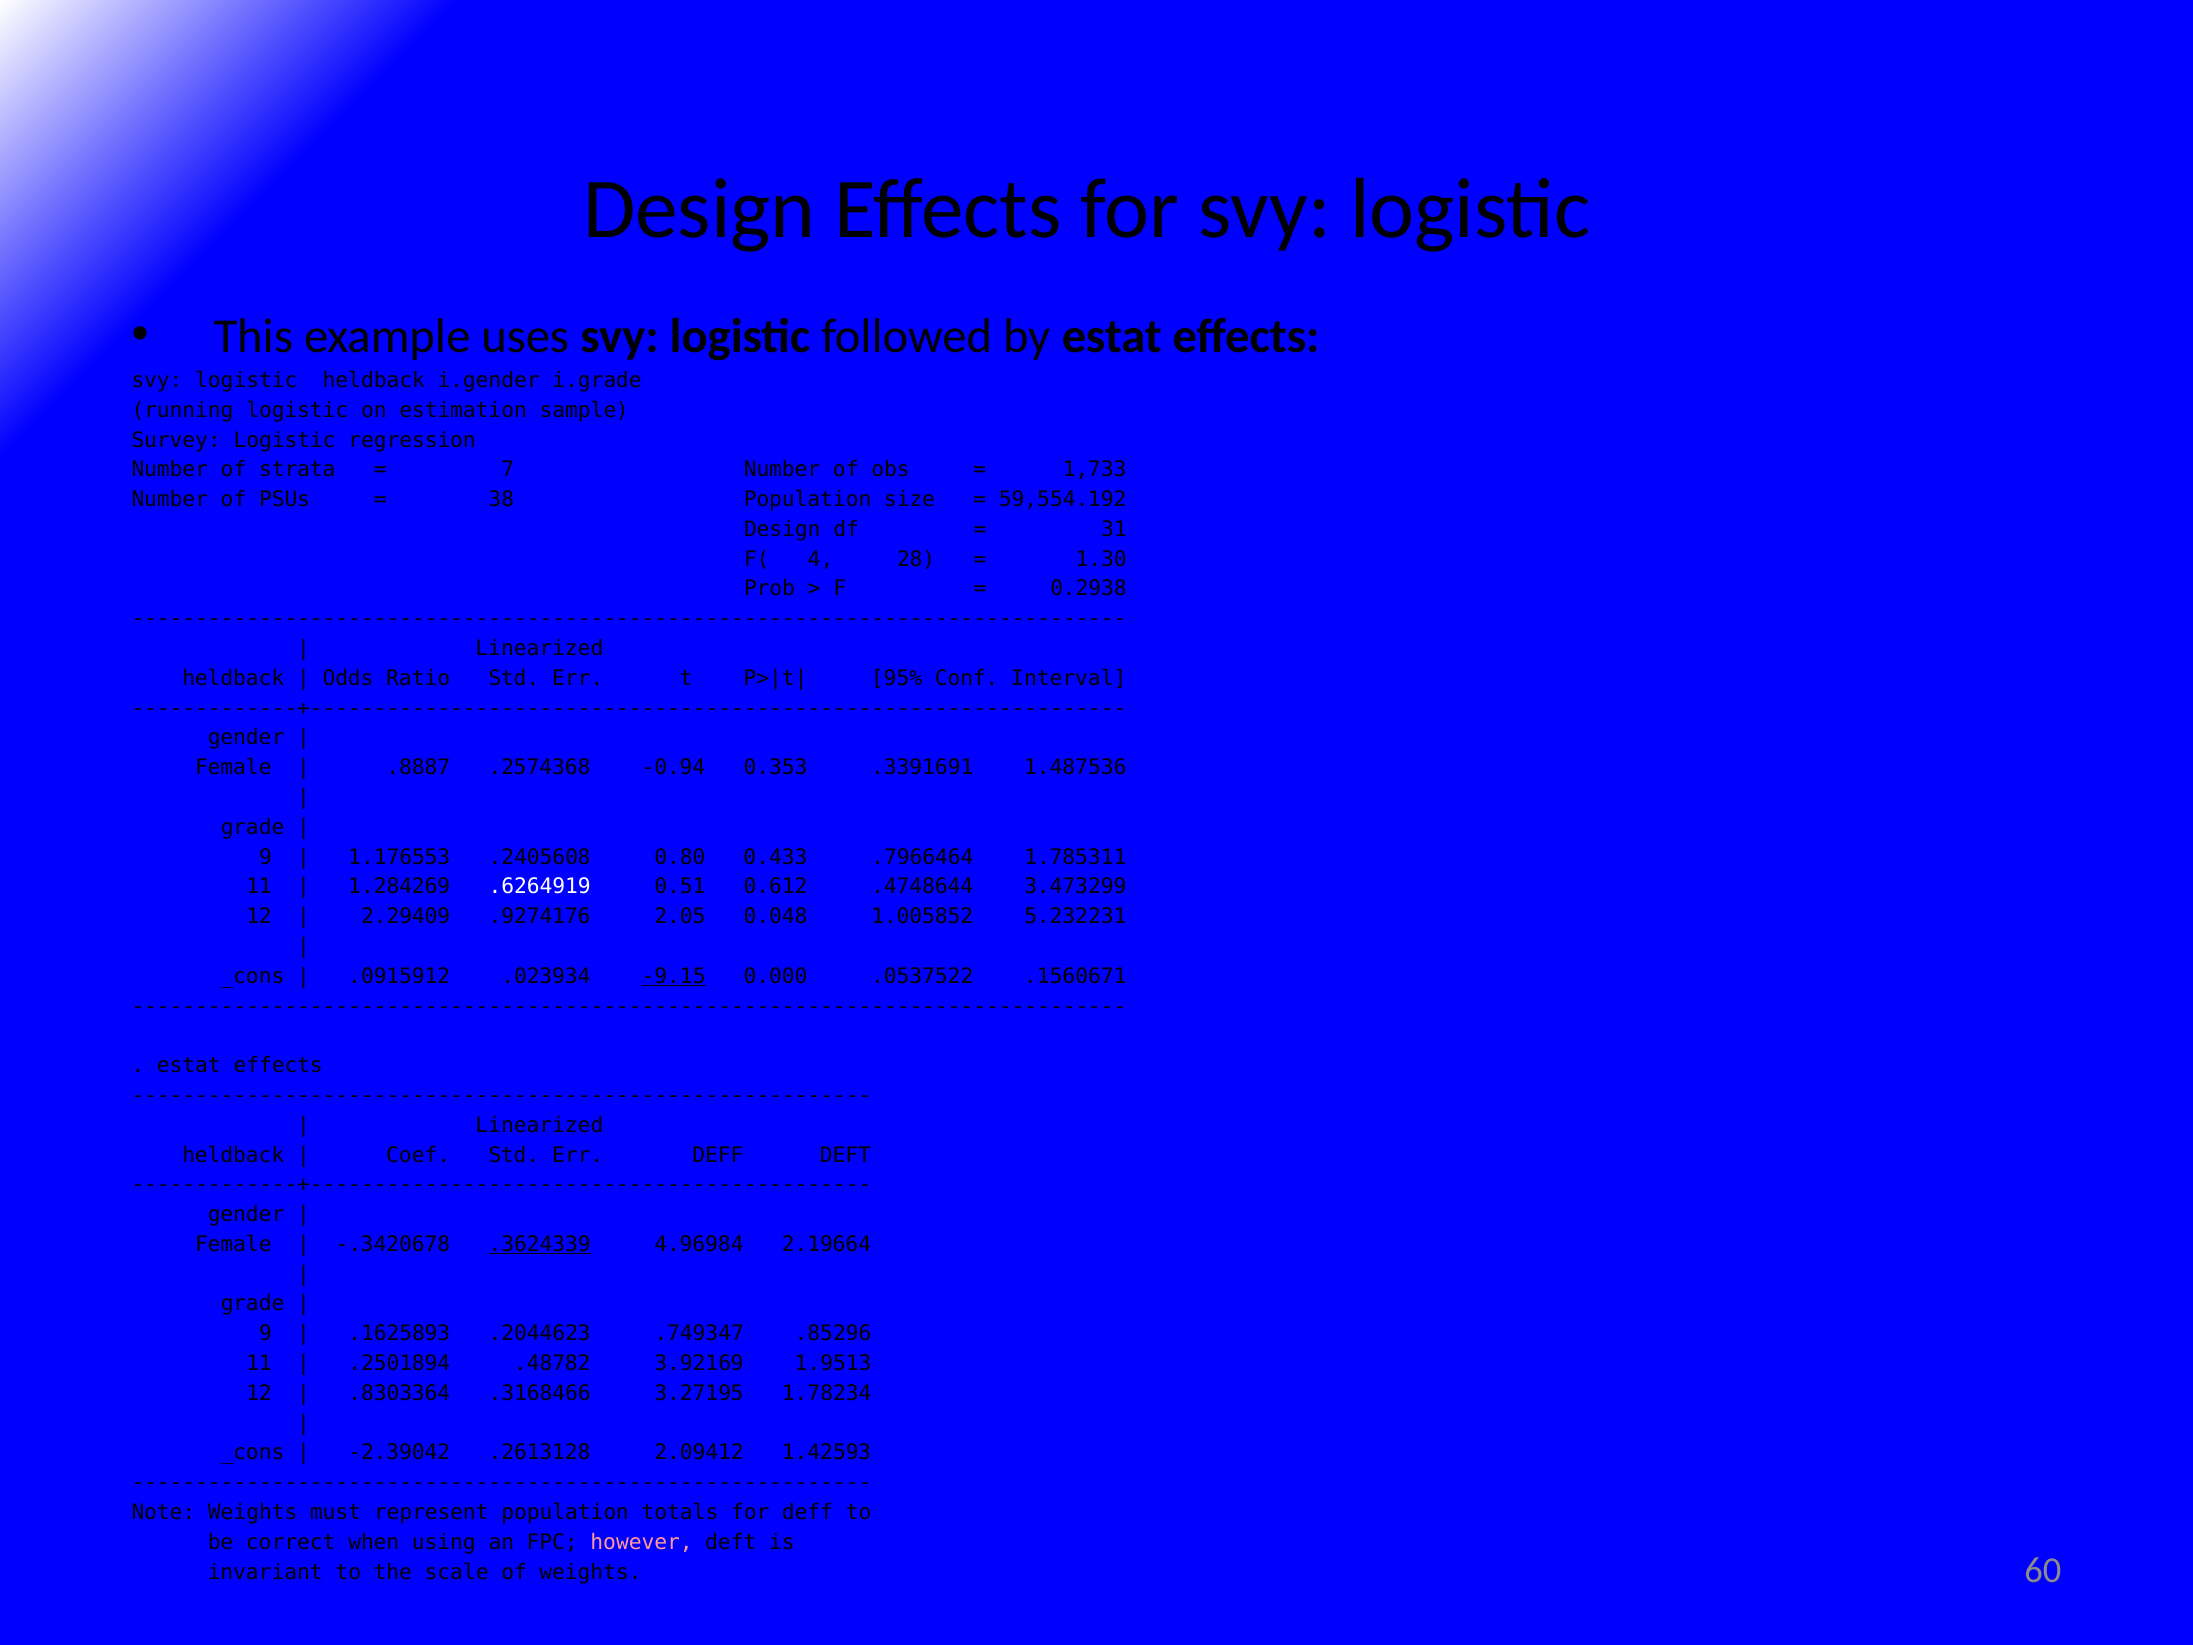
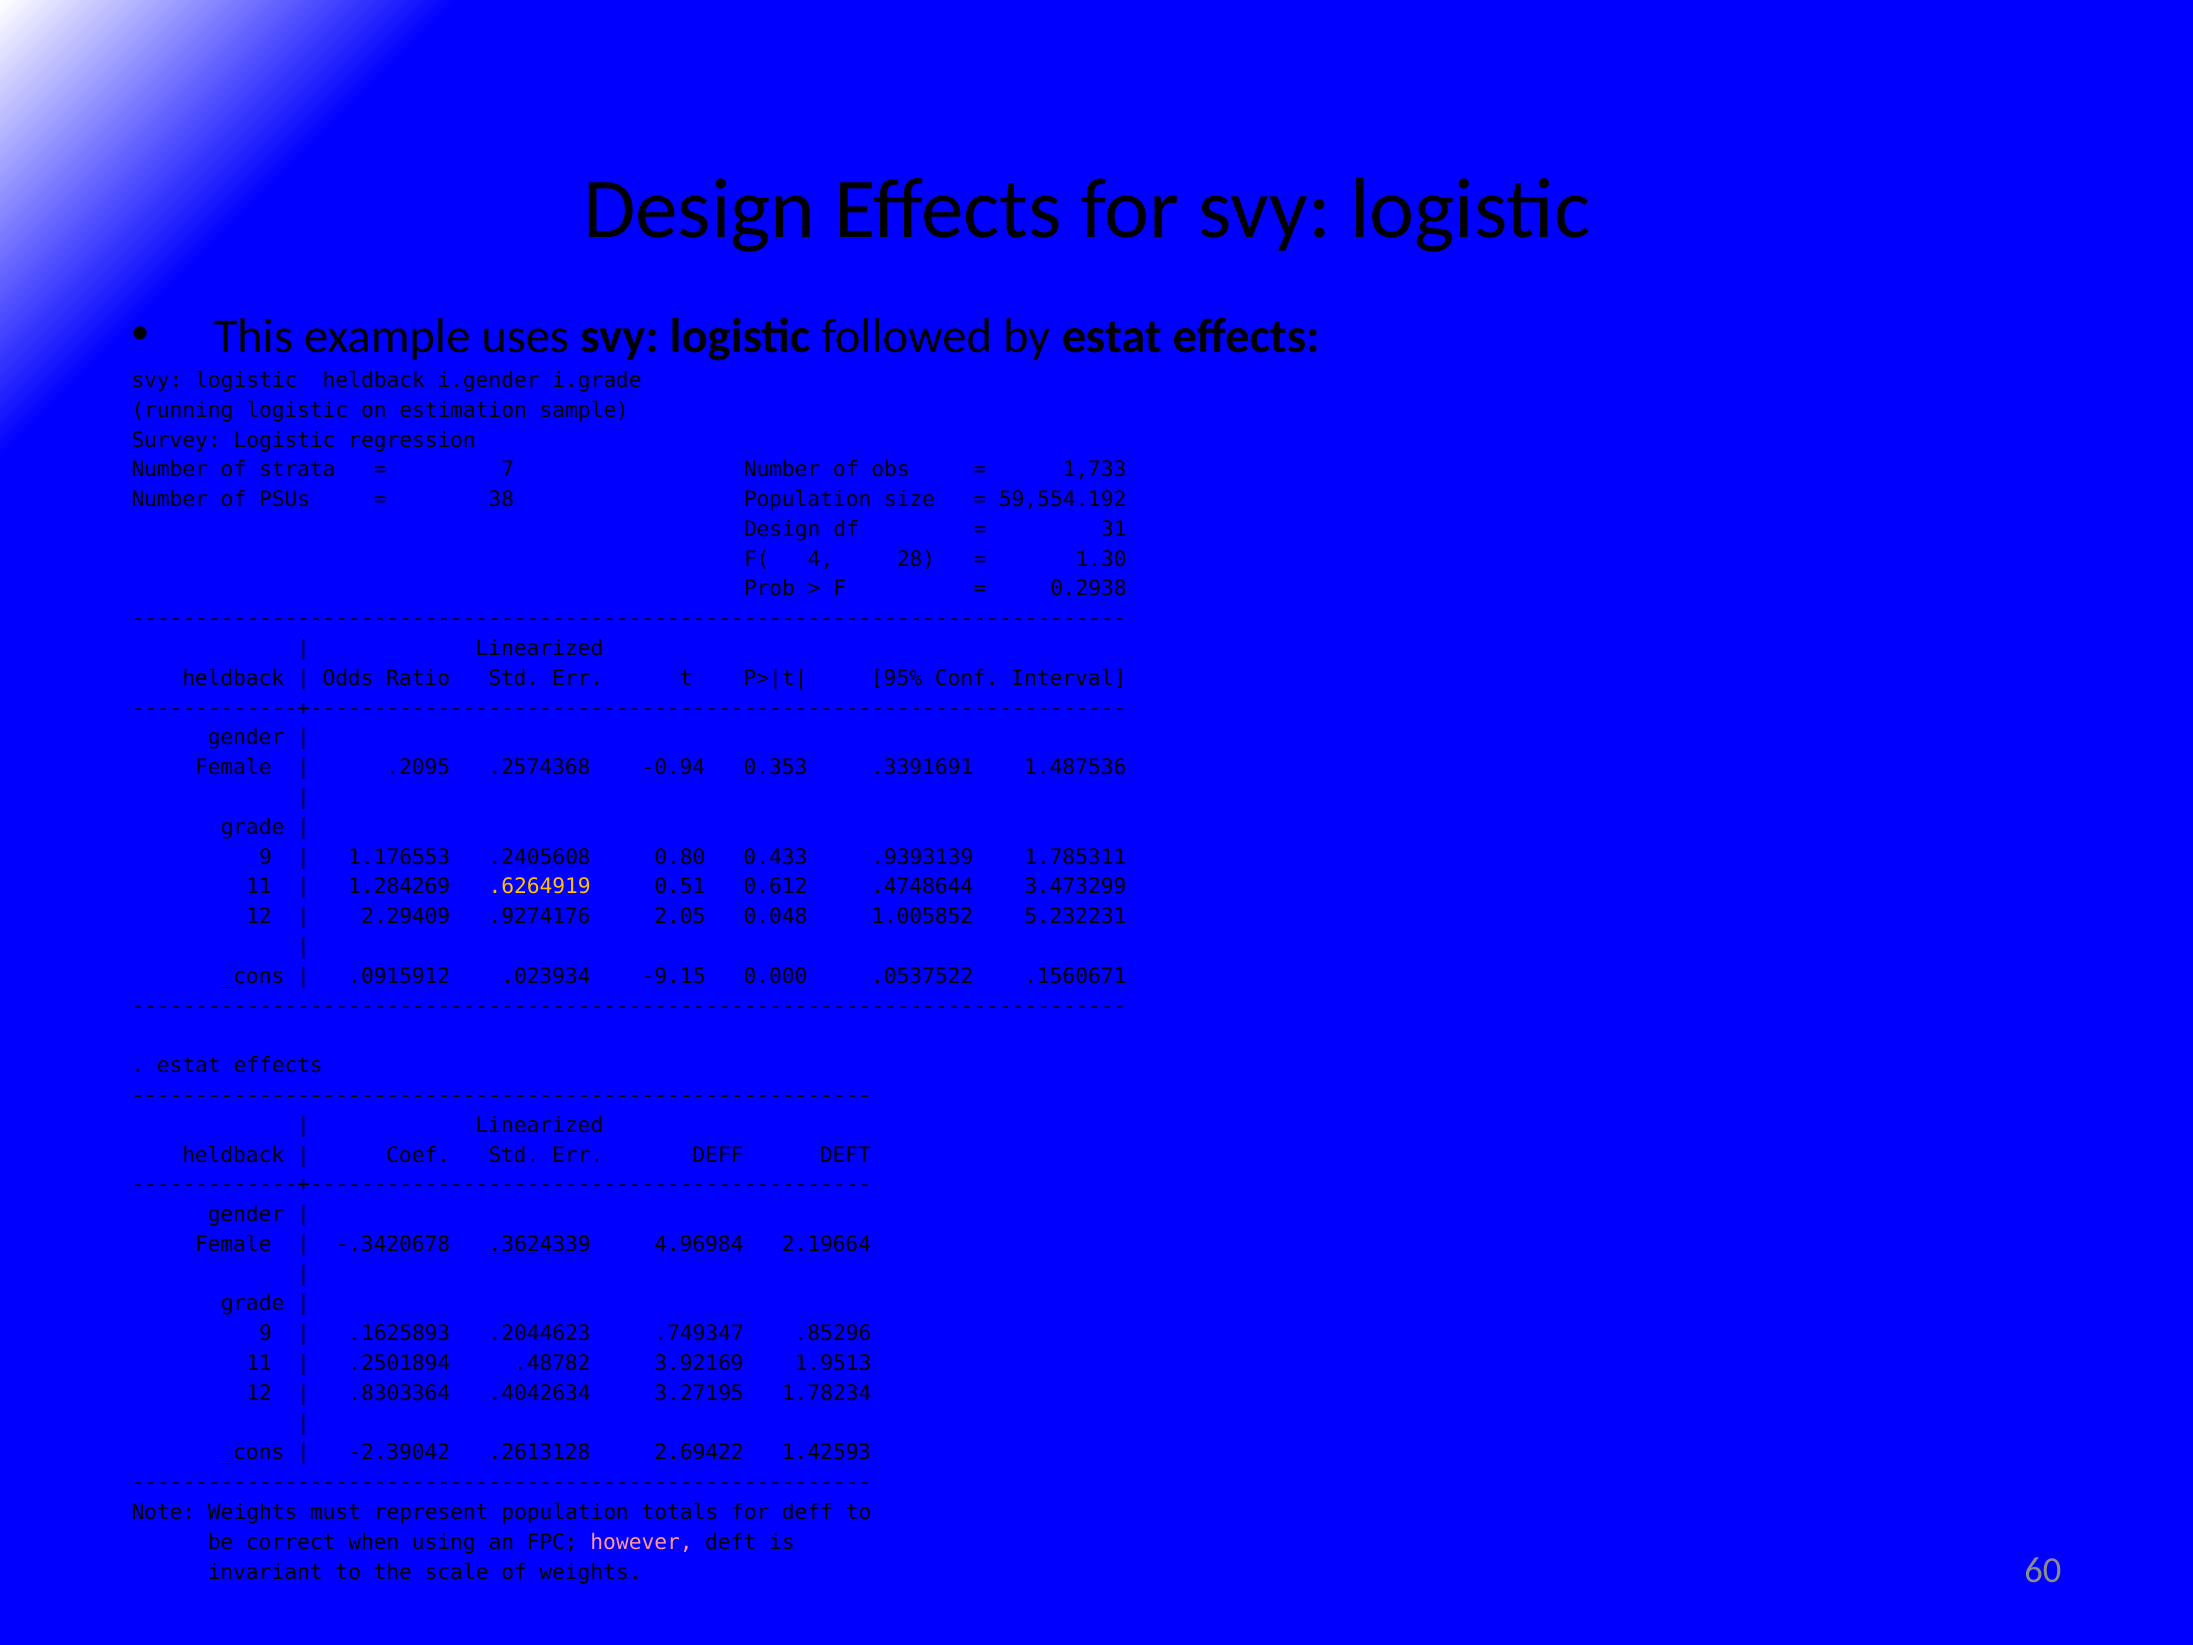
.8887: .8887 -> .2095 (418, 768)
.7966464: .7966464 -> .9393139 (922, 857)
.6264919 colour: white -> yellow (540, 887)
-9.15 underline: present -> none (674, 976)
.3168466: .3168466 -> .4042634 (540, 1393)
2.09412: 2.09412 -> 2.69422 (699, 1453)
